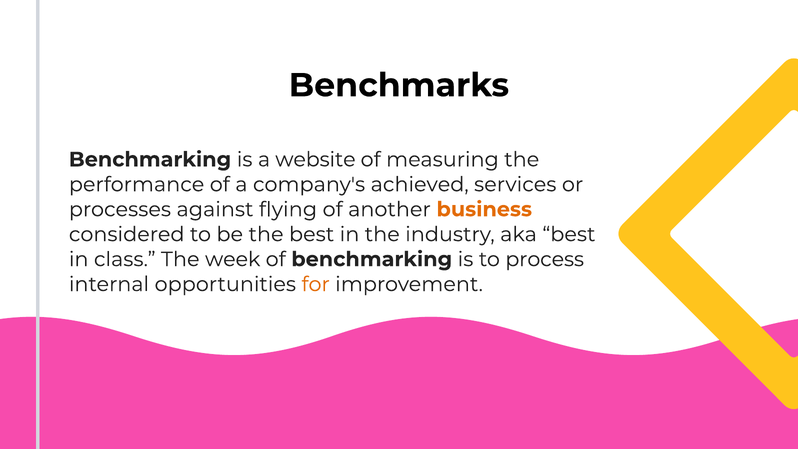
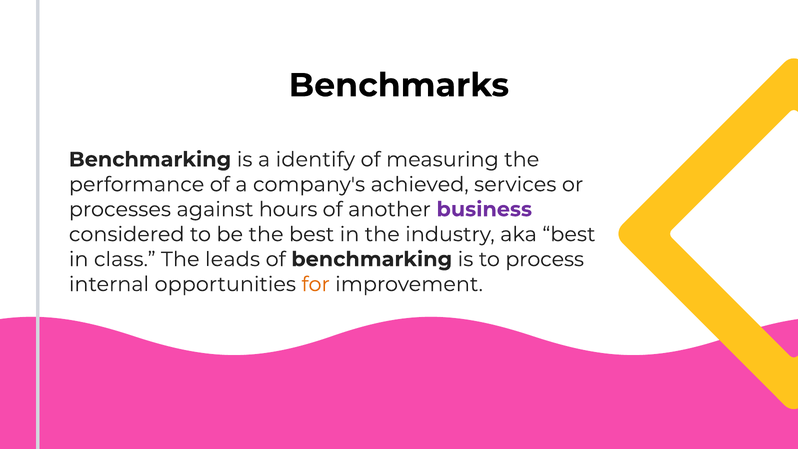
website: website -> identify (315, 159)
flying: flying -> hours (288, 209)
business colour: orange -> purple (484, 209)
week: week -> leads (233, 259)
